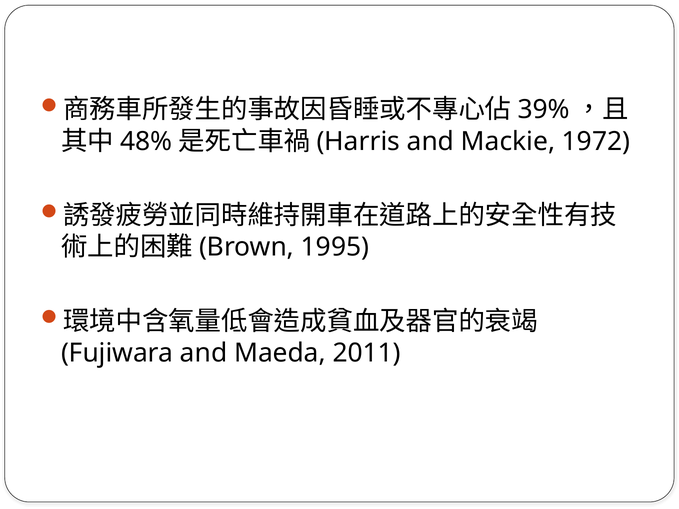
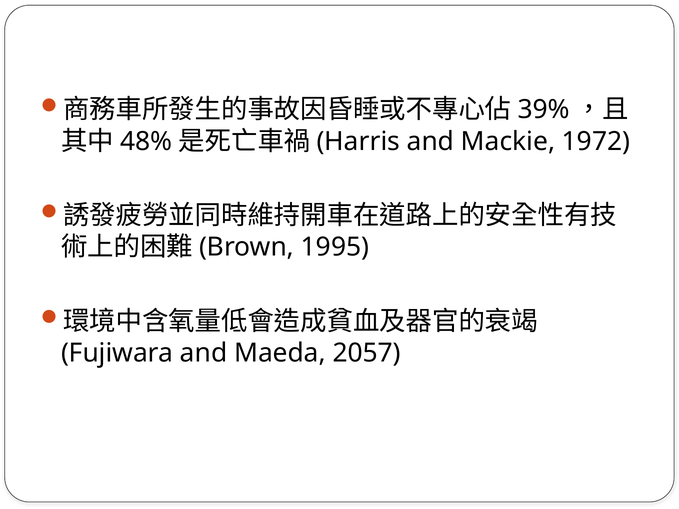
2011: 2011 -> 2057 (367, 353)
